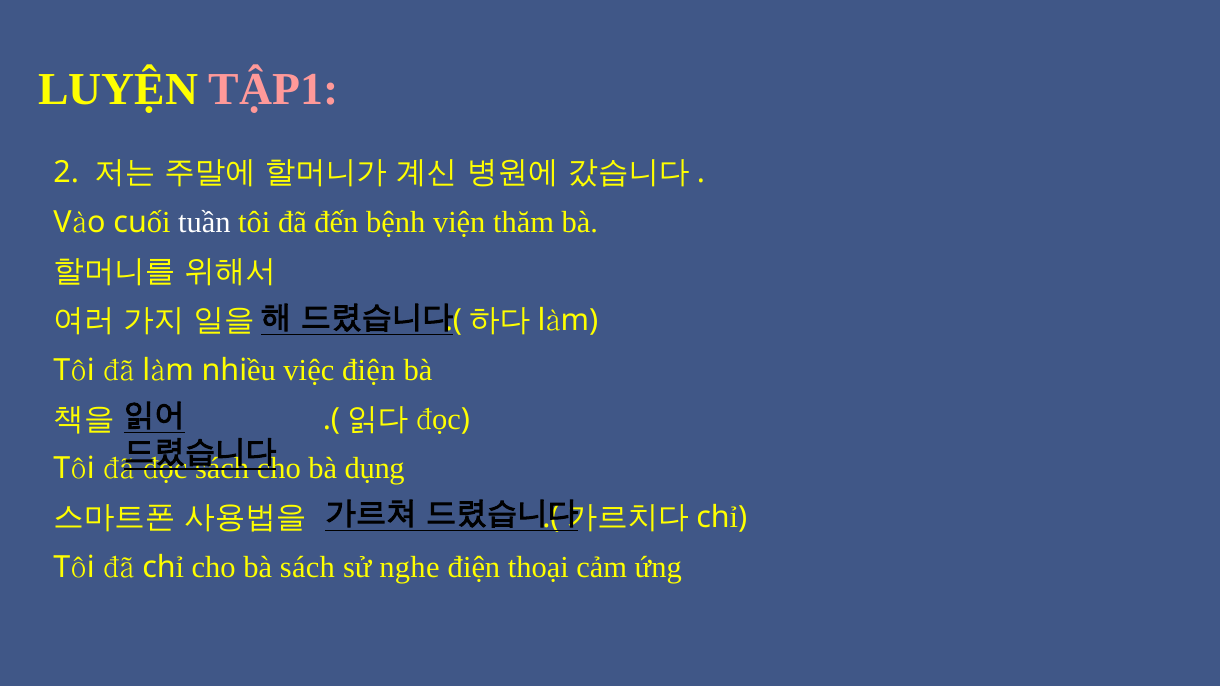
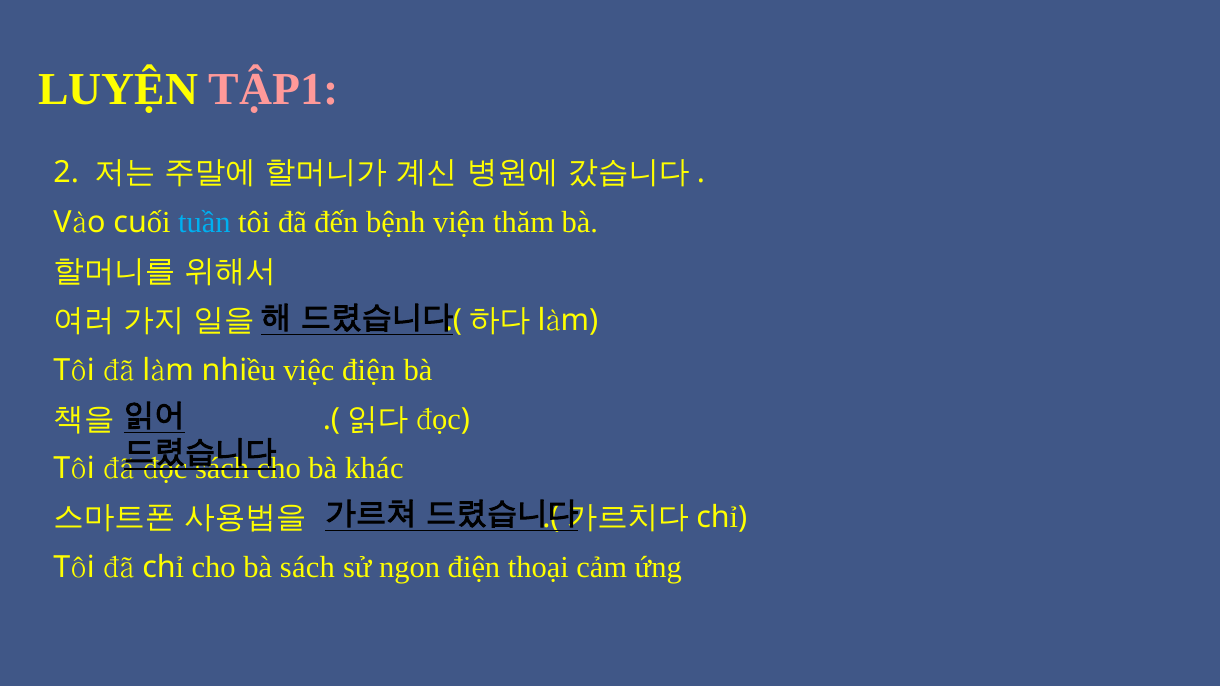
tuần colour: white -> light blue (204, 222)
dụng: dụng -> khác (374, 469)
nghe: nghe -> ngon (410, 567)
